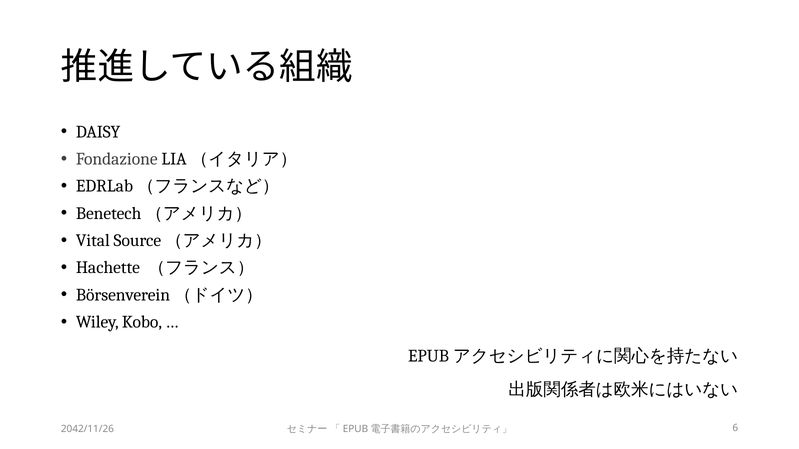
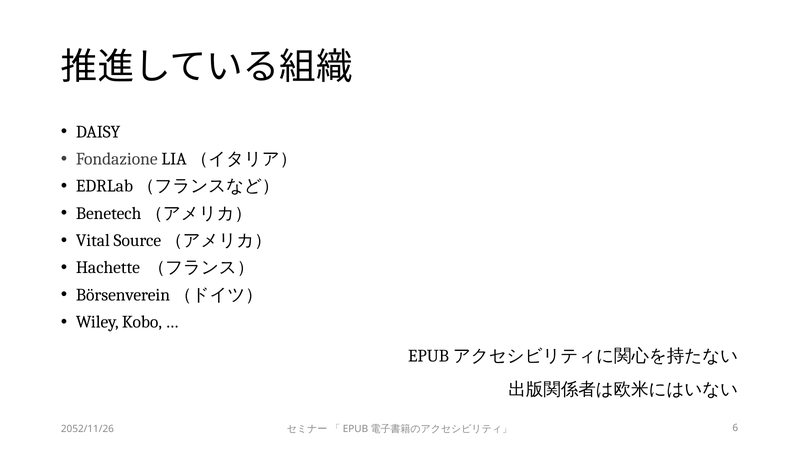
2042/11/26: 2042/11/26 -> 2052/11/26 (87, 429)
